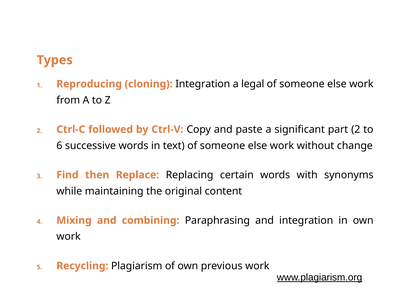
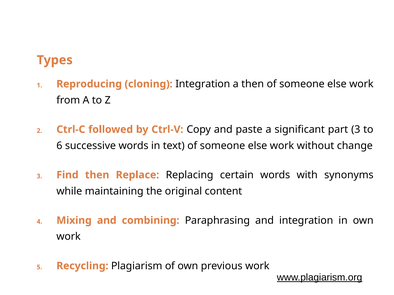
a legal: legal -> then (253, 84)
part 2: 2 -> 3 (356, 130)
